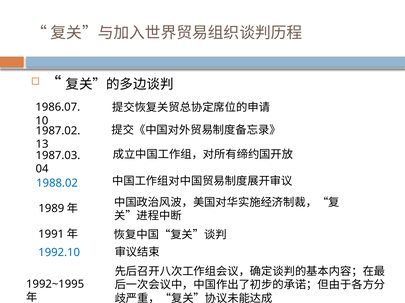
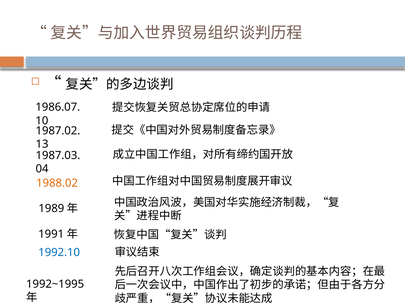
1988.02 colour: blue -> orange (57, 183)
